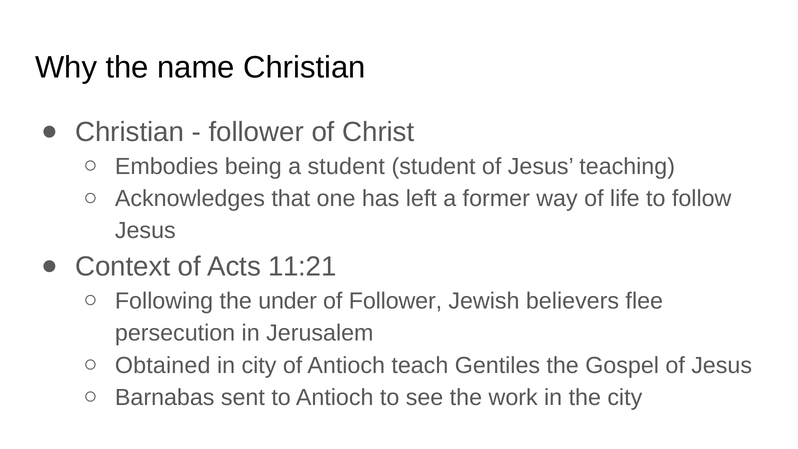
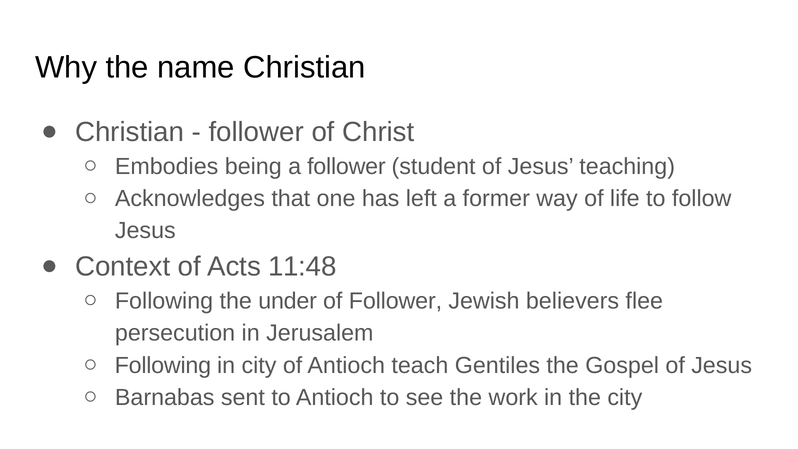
a student: student -> follower (346, 167)
11:21: 11:21 -> 11:48 (302, 267)
Obtained: Obtained -> Following (163, 365)
